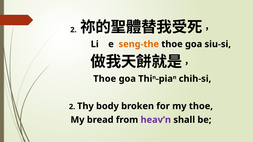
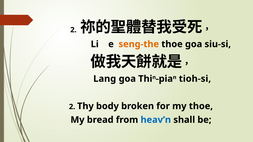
Thoe: Thoe -> Lang (105, 79)
chih-si: chih-si -> tioh-si (195, 79)
heav’n colour: purple -> blue (156, 120)
